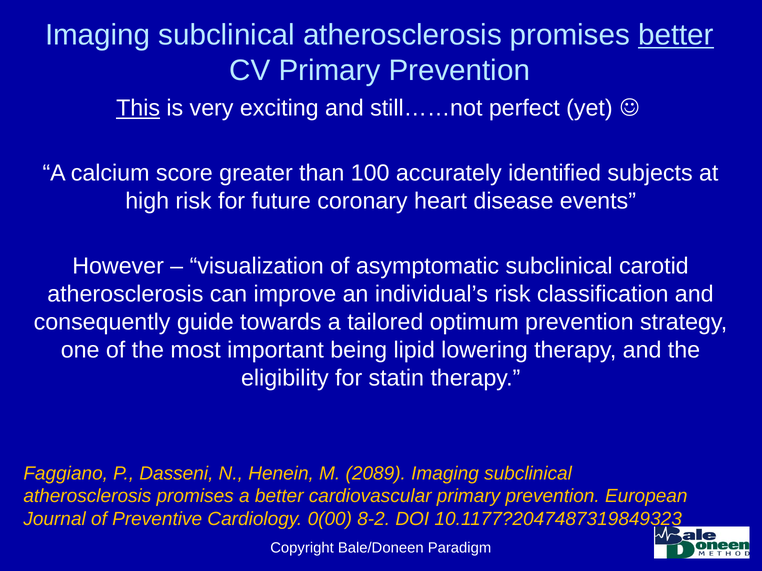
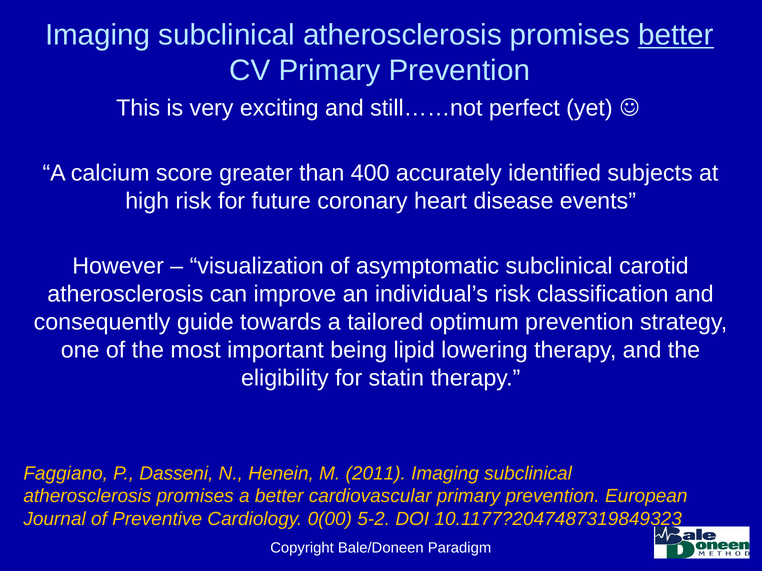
This underline: present -> none (138, 108)
100: 100 -> 400 (370, 173)
2089: 2089 -> 2011 (376, 474)
8-2: 8-2 -> 5-2 (374, 519)
